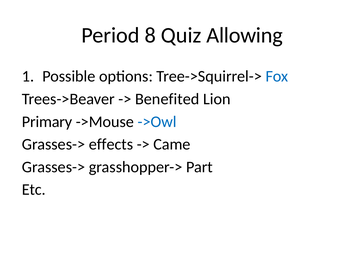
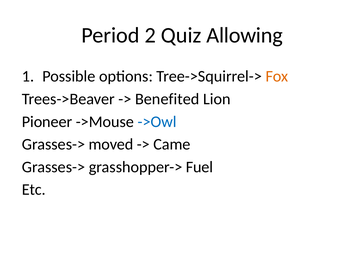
8: 8 -> 2 (150, 35)
Fox colour: blue -> orange (277, 76)
Primary: Primary -> Pioneer (47, 122)
effects: effects -> moved (111, 144)
Part: Part -> Fuel (199, 167)
